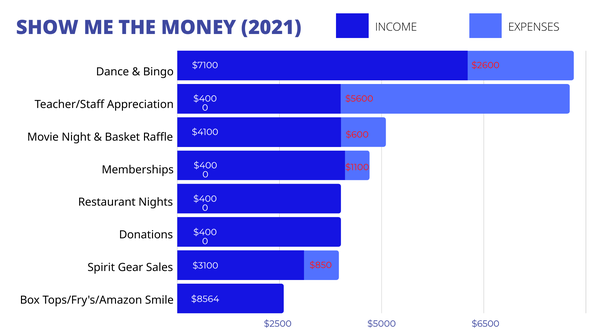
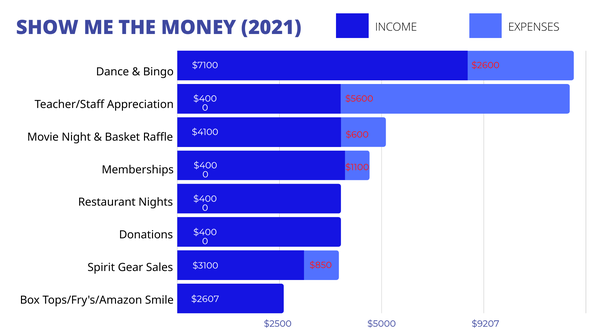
$8564: $8564 -> $2607 (205, 298)
$6500: $6500 -> $9207 (485, 323)
